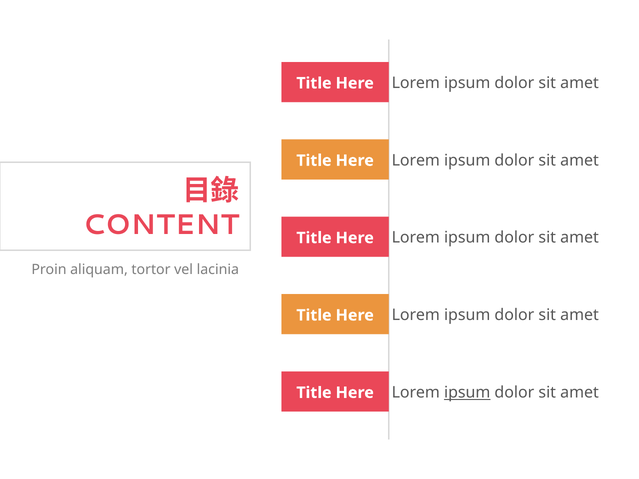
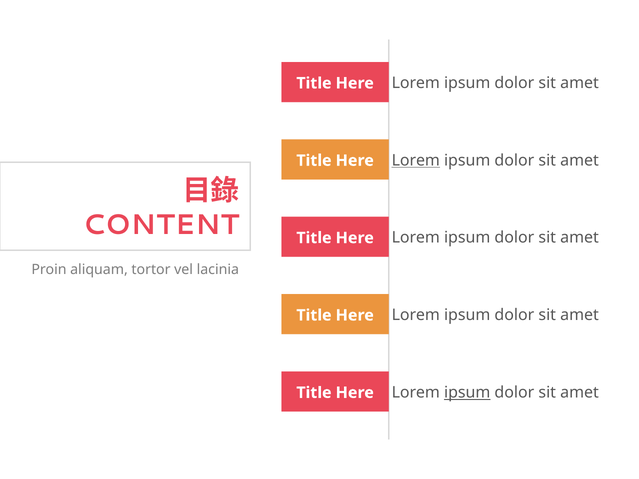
Lorem underline: none -> present (416, 160)
